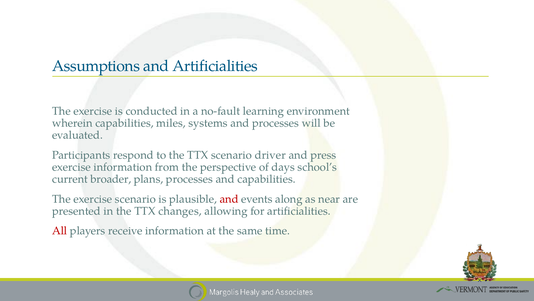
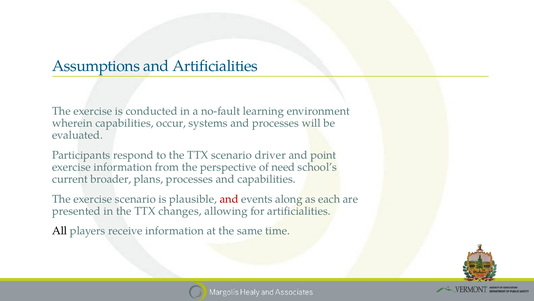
miles: miles -> occur (171, 123)
press: press -> point (323, 155)
days: days -> need (283, 167)
near: near -> each (329, 199)
All colour: red -> black (60, 230)
